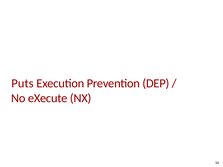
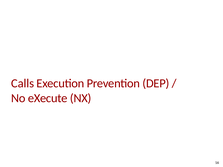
Puts: Puts -> Calls (23, 83)
